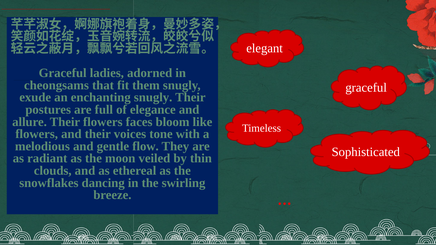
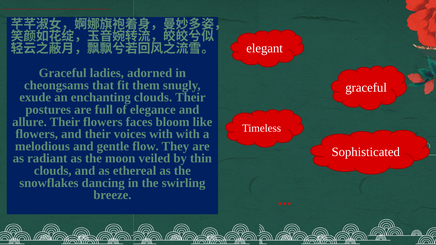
enchanting snugly: snugly -> clouds (153, 98)
voices tone: tone -> with (161, 134)
